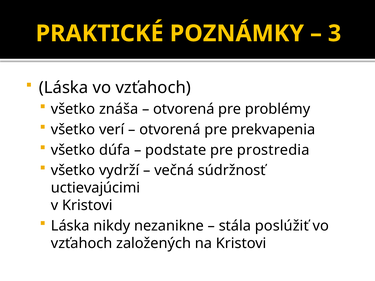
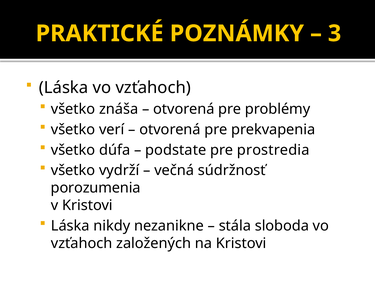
uctievajúcimi: uctievajúcimi -> porozumenia (96, 188)
poslúžiť: poslúžiť -> sloboda (282, 226)
